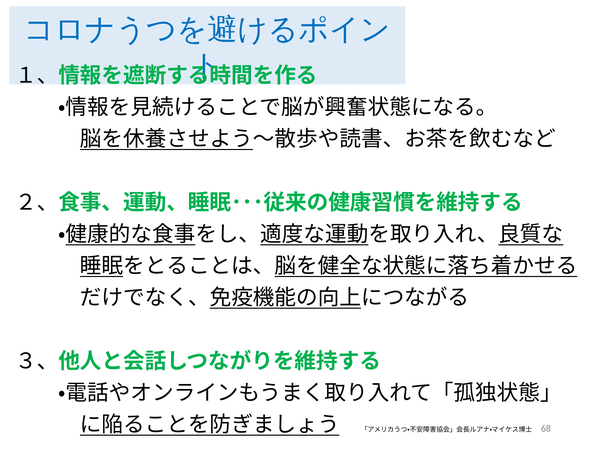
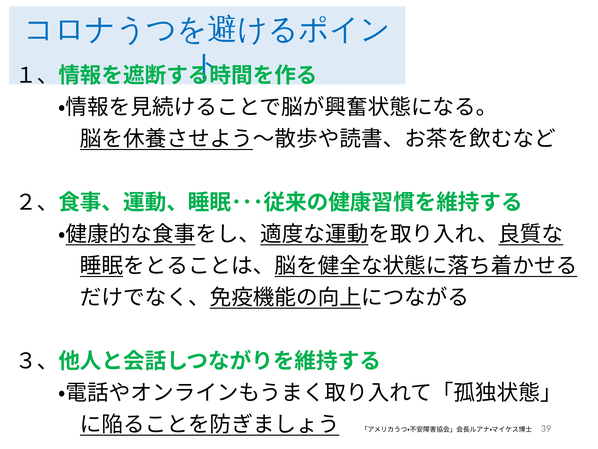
68: 68 -> 39 (546, 428)
